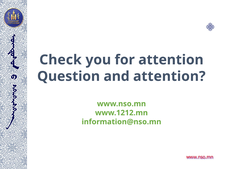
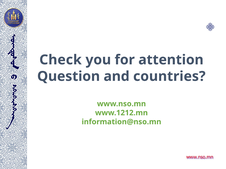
and attention: attention -> countries (169, 77)
